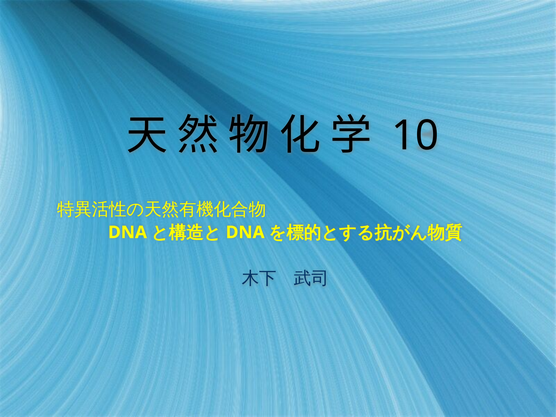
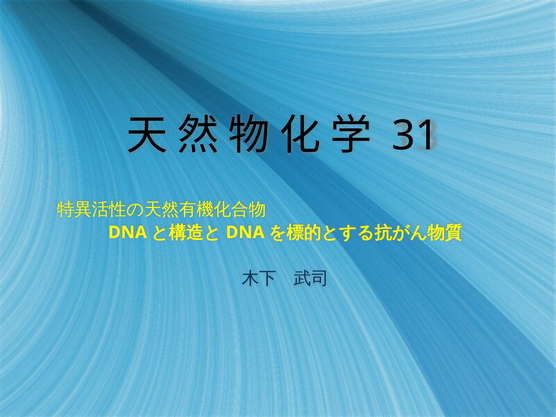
10: 10 -> 31 (415, 136)
